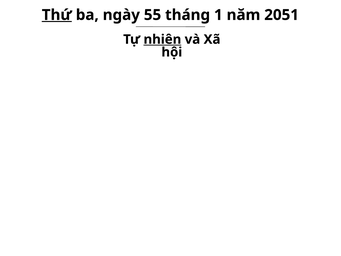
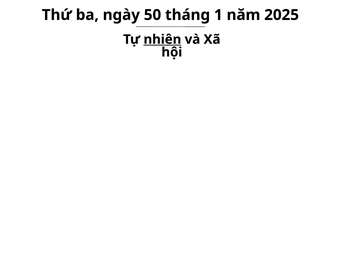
Thứ underline: present -> none (57, 15)
55: 55 -> 50 (153, 15)
2051: 2051 -> 2025 (282, 15)
